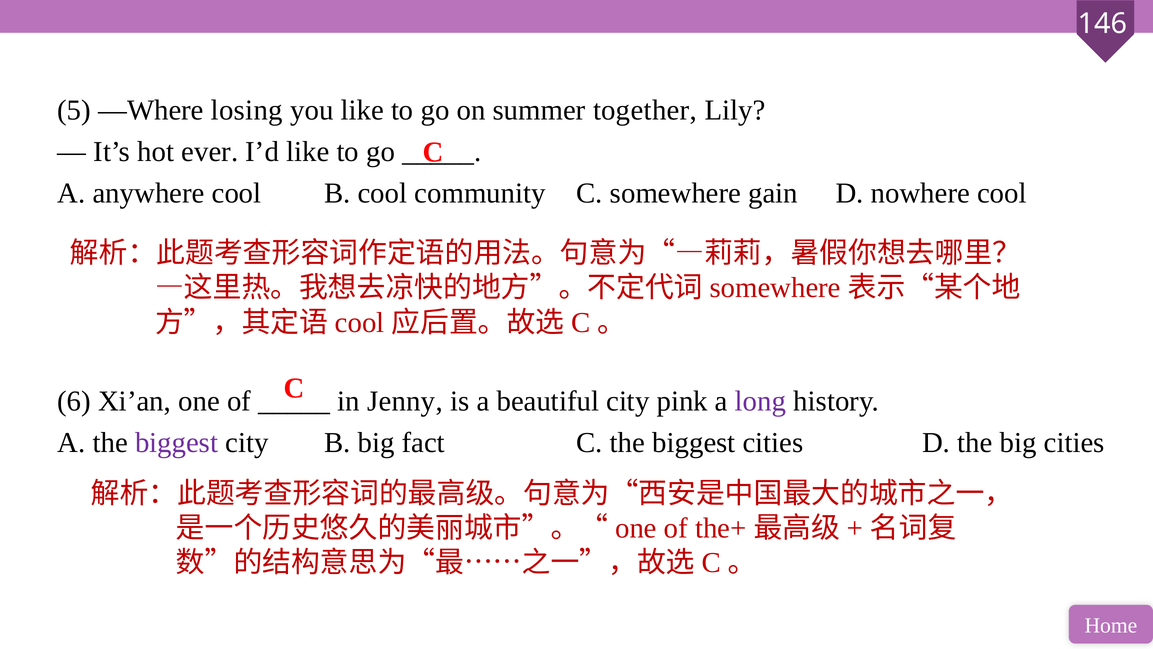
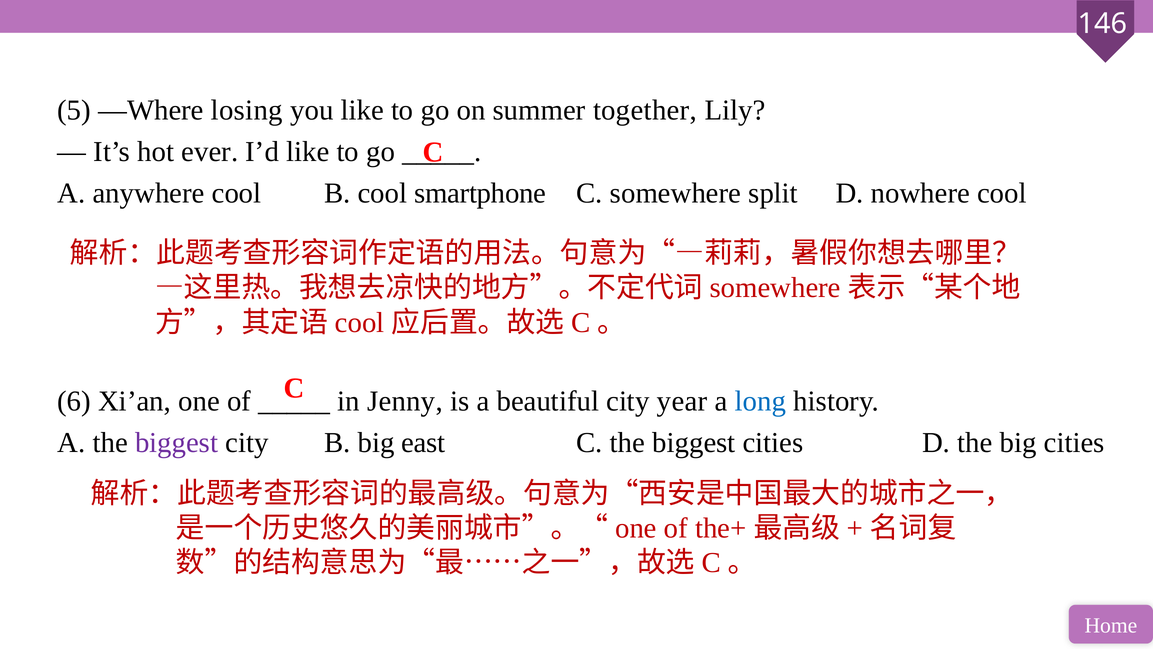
community: community -> smartphone (480, 193)
gain: gain -> split (773, 193)
pink: pink -> year (682, 401)
long colour: purple -> blue (761, 401)
fact: fact -> east (423, 442)
